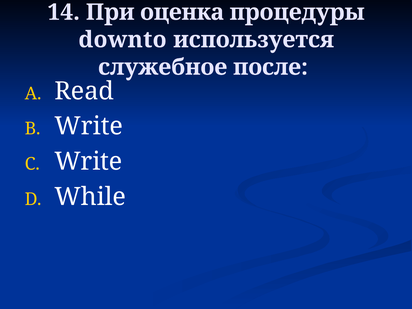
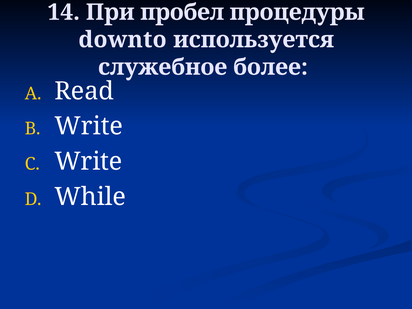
оценка: оценка -> пробел (182, 12)
после: после -> более (271, 67)
